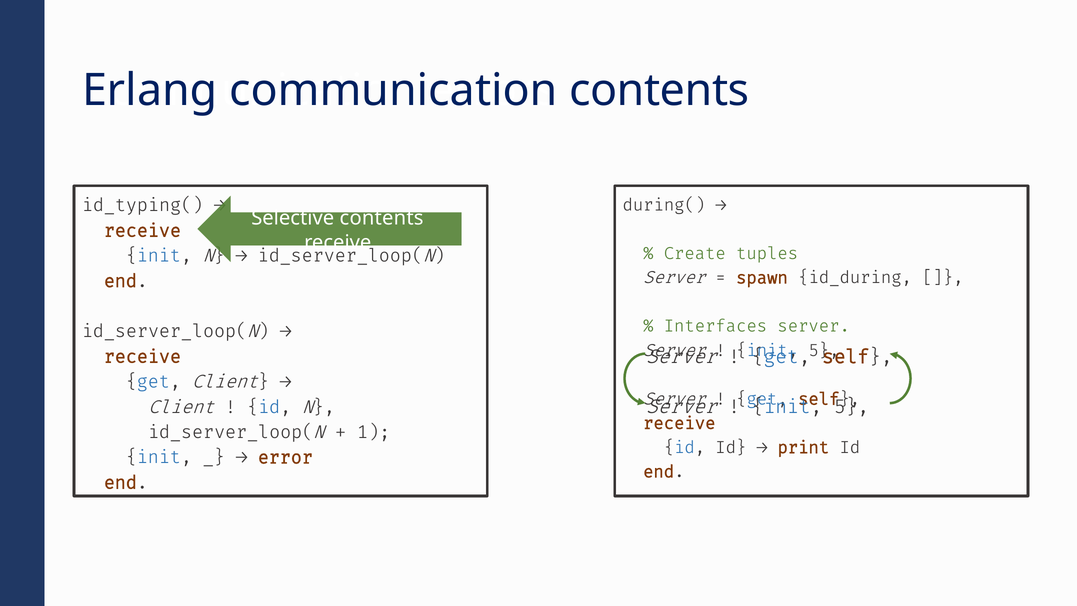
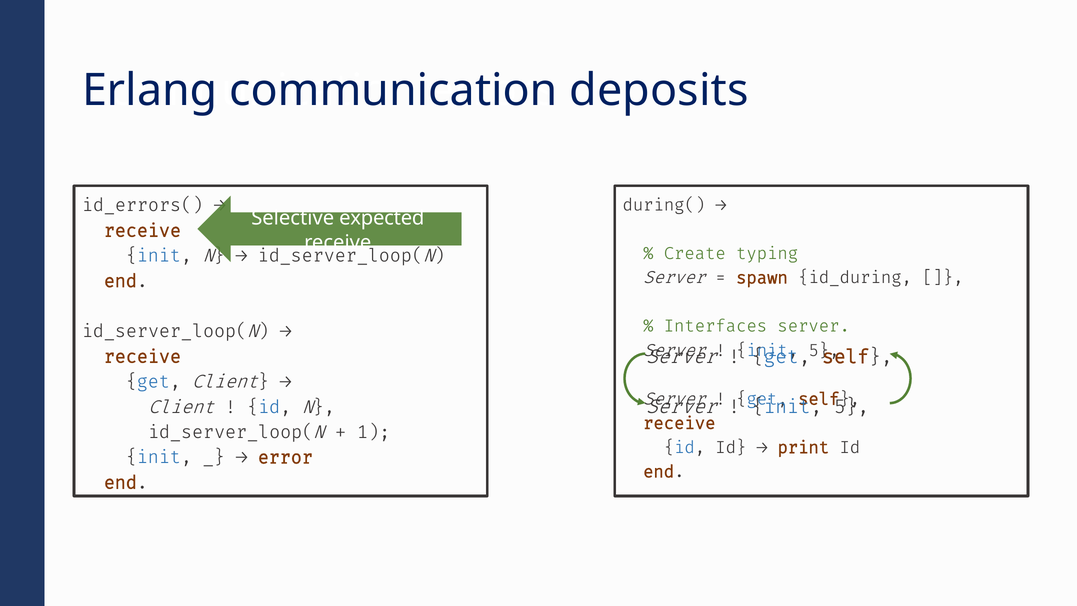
contents: contents -> deposits (659, 90)
id_typing(: id_typing( -> id_errors( (143, 205)
Selective contents: contents -> expected (382, 218)
tuples: tuples -> typing (772, 254)
